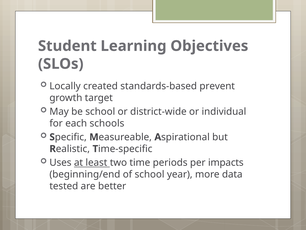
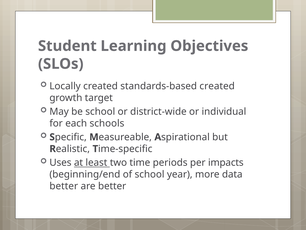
standards-based prevent: prevent -> created (217, 86)
tested: tested -> better (64, 186)
